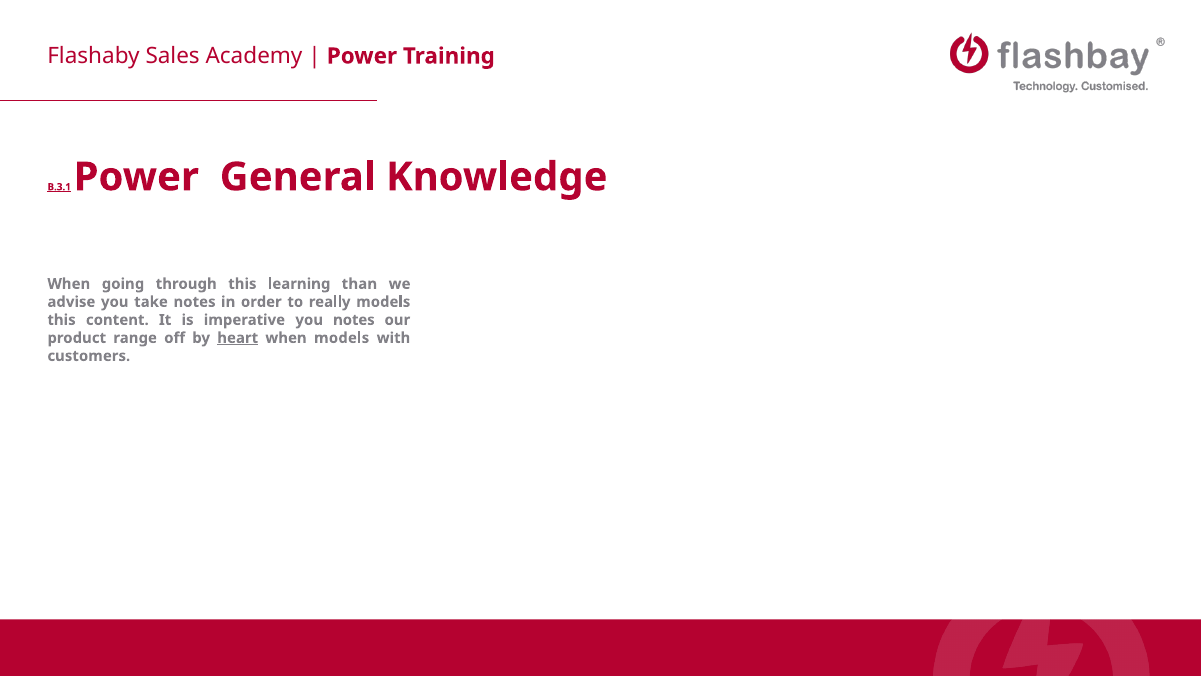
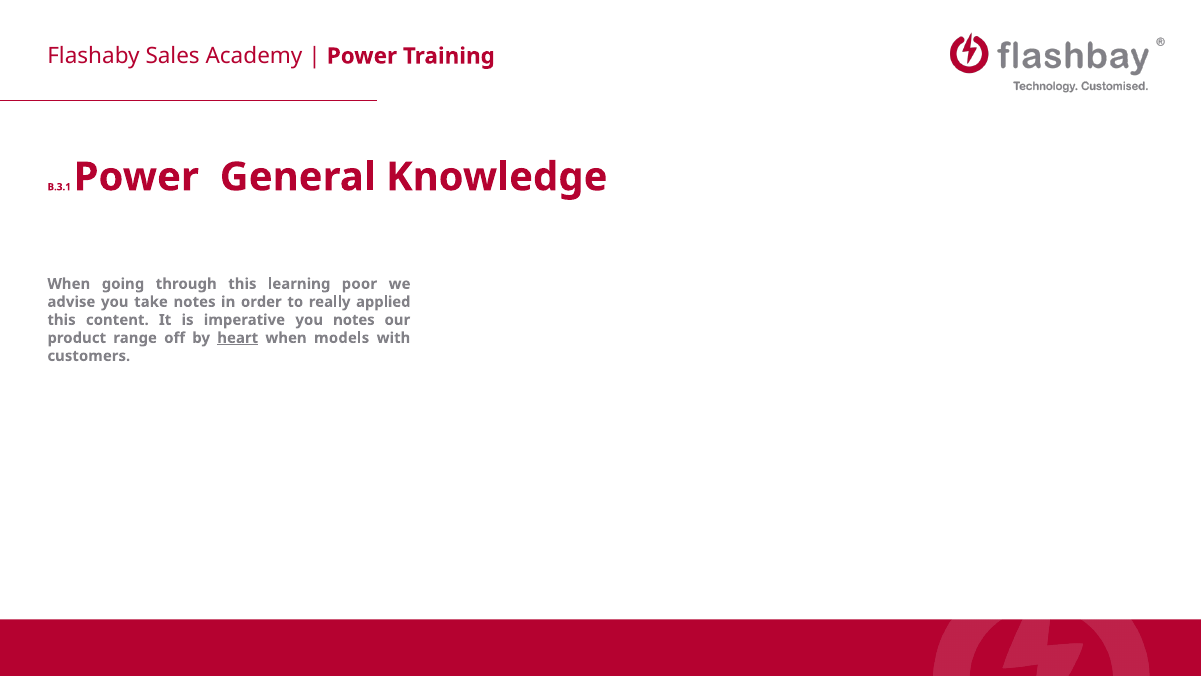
B.3.1 underline: present -> none (59, 187)
than: than -> poor (359, 284)
really models: models -> applied (383, 302)
